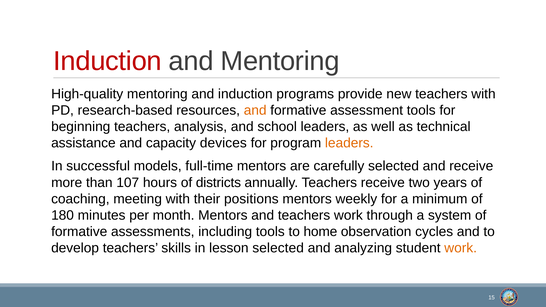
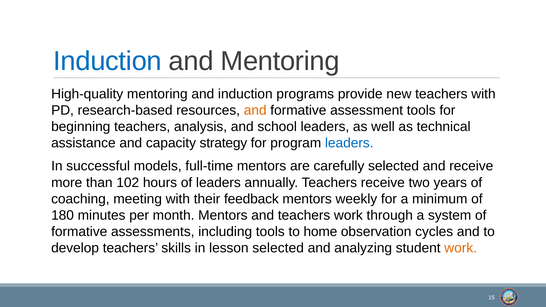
Induction colour: red -> blue (108, 61)
devices: devices -> strategy (223, 143)
leaders colour: orange -> blue (349, 143)
107: 107 -> 102 (128, 183)
of districts: districts -> leaders (218, 183)
positions: positions -> feedback (251, 199)
